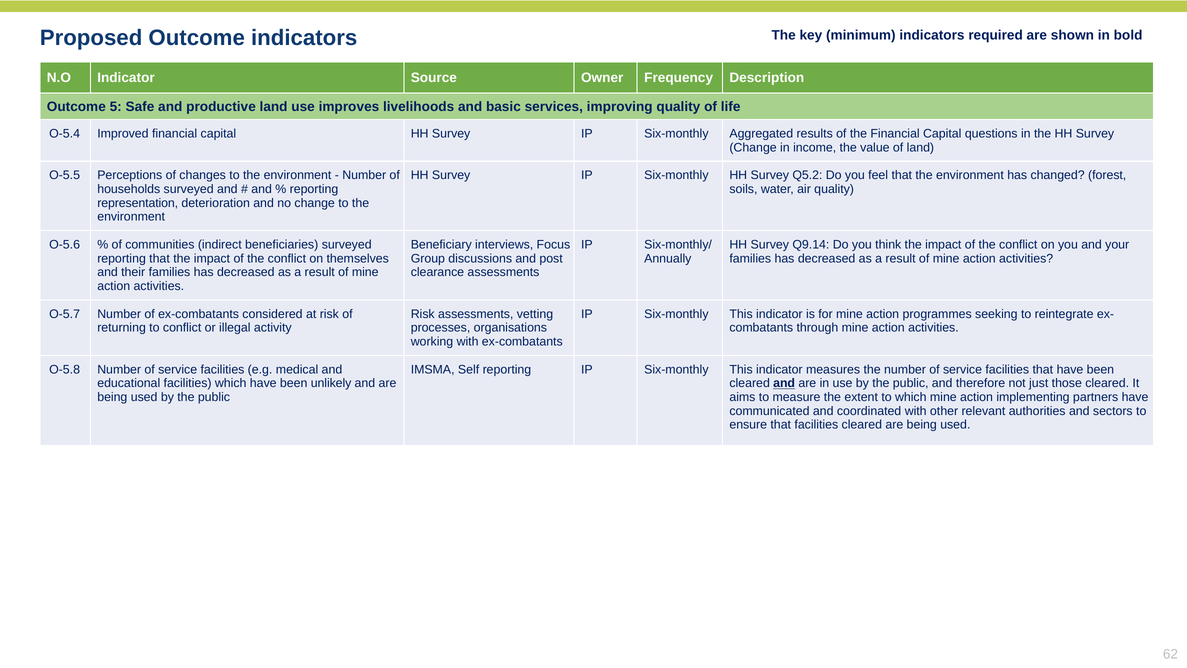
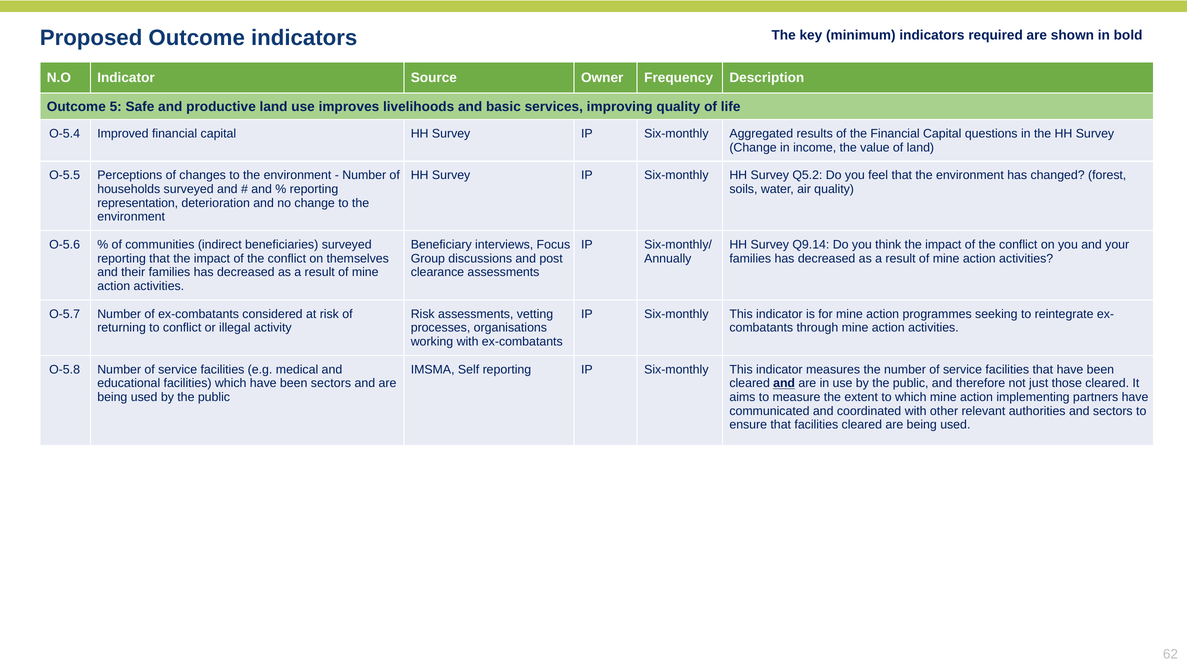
been unlikely: unlikely -> sectors (331, 383)
